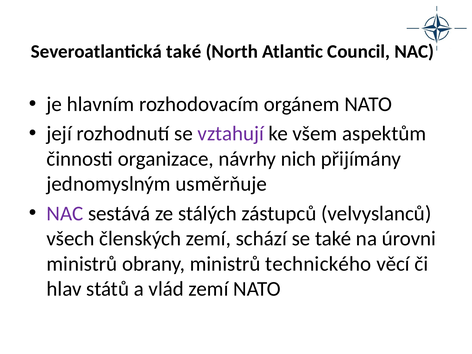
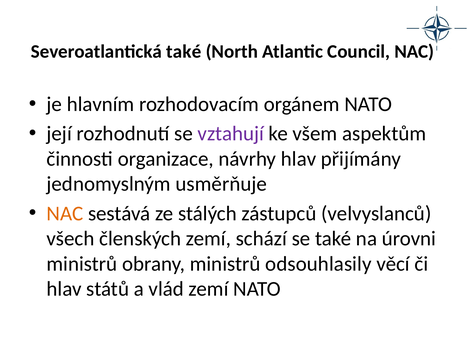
návrhy nich: nich -> hlav (299, 159)
NAC colour: purple -> orange (65, 213)
technického: technického -> odsouhlasily (318, 264)
